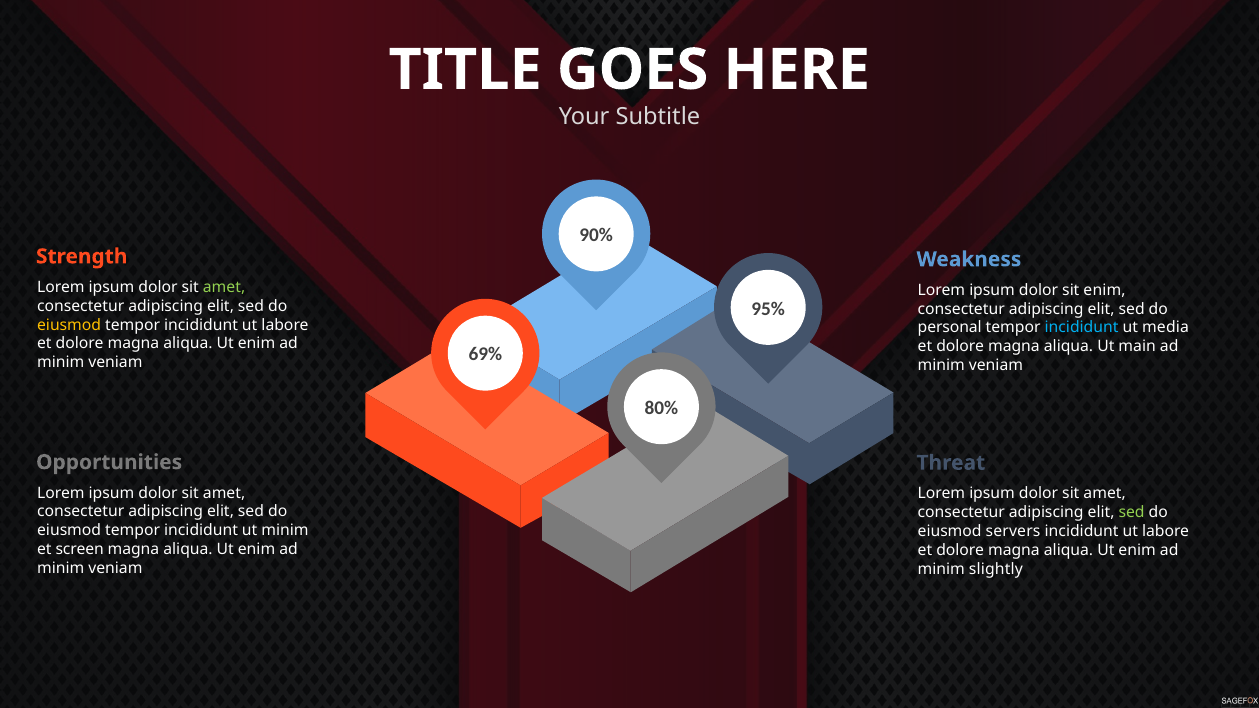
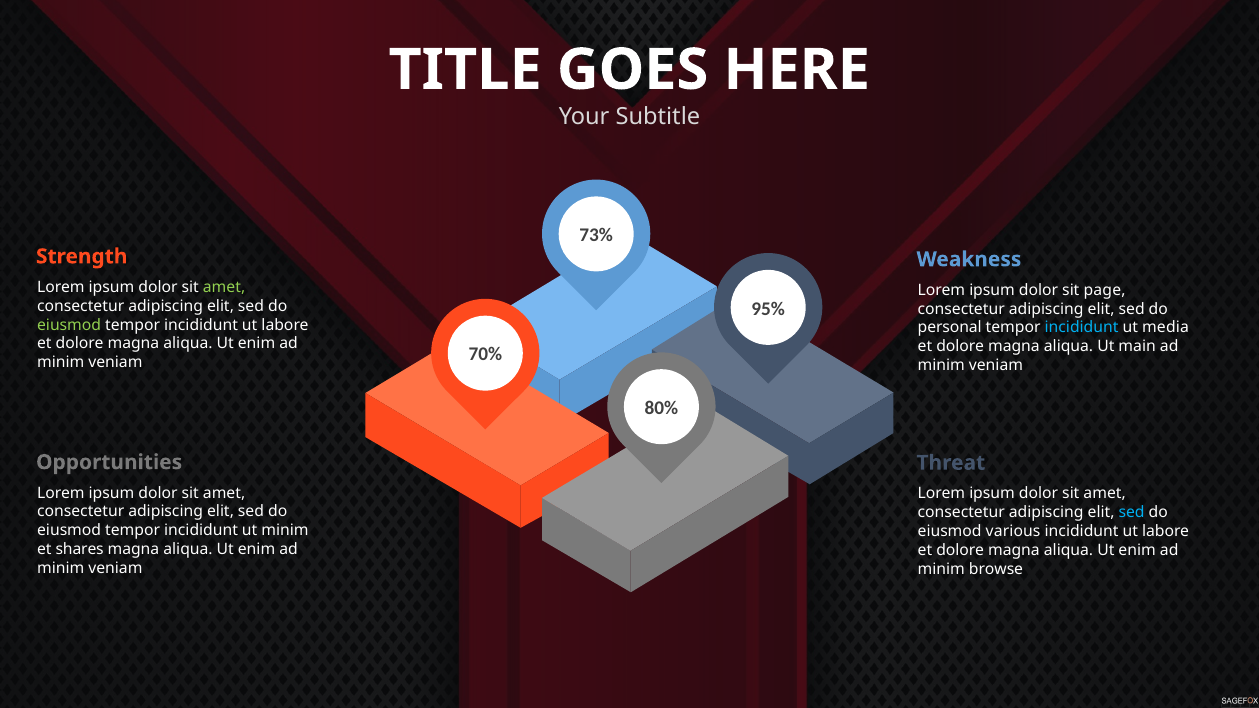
90%: 90% -> 73% (596, 235)
sit enim: enim -> page (1105, 290)
eiusmod colour: yellow -> light green (69, 325)
69%: 69% -> 70% (485, 355)
sed colour: light green -> light blue (1132, 512)
servers: servers -> various (1013, 531)
screen: screen -> shares (80, 550)
slightly: slightly -> browse (996, 569)
